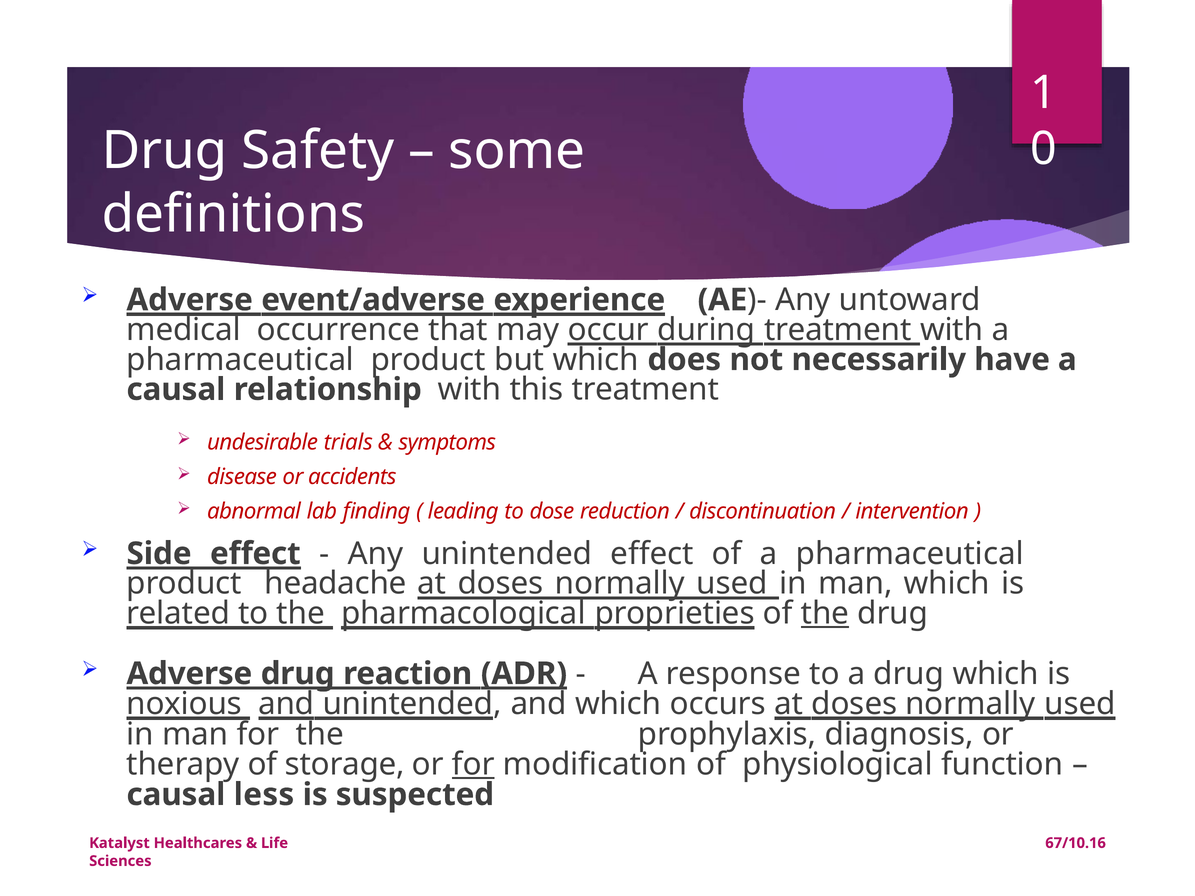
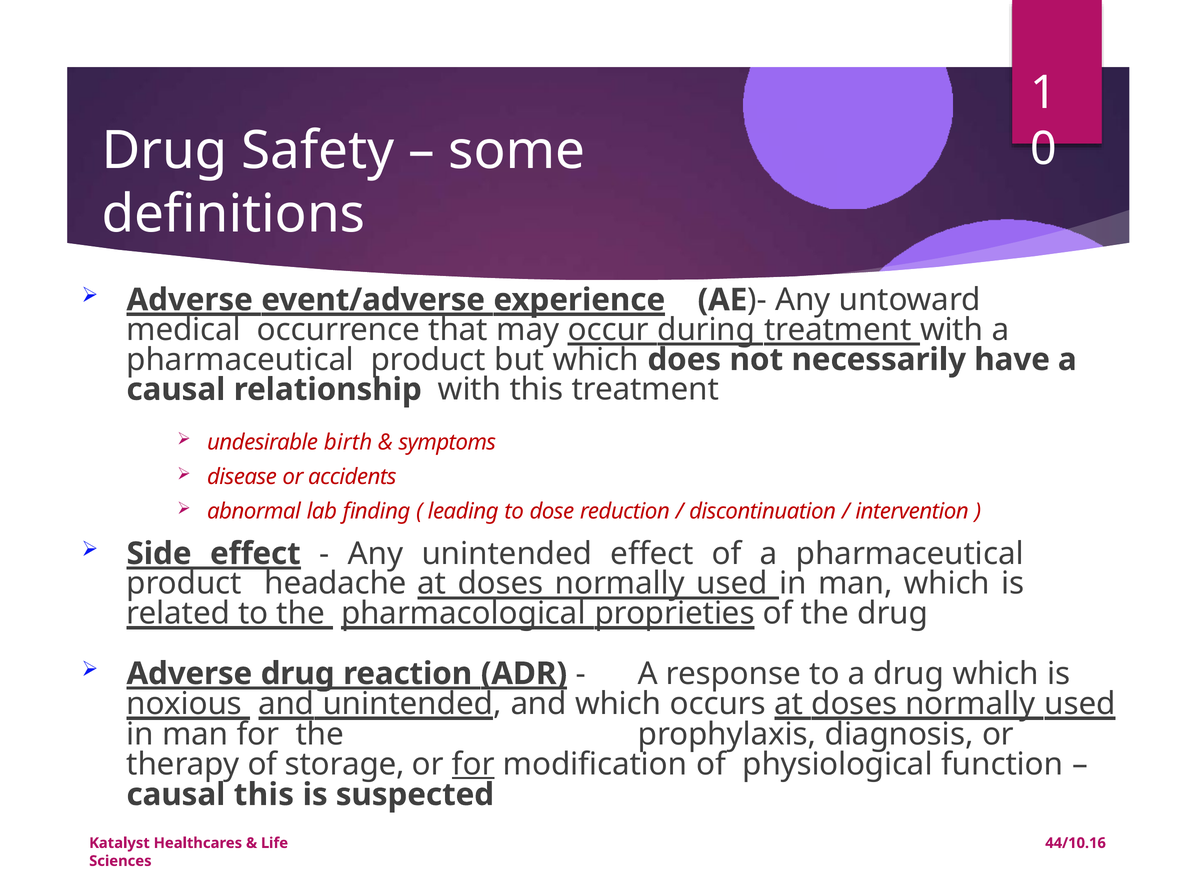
trials: trials -> birth (348, 442)
the underline: present -> none (825, 614)
causal less: less -> this (264, 795)
67/10.16: 67/10.16 -> 44/10.16 (1076, 843)
